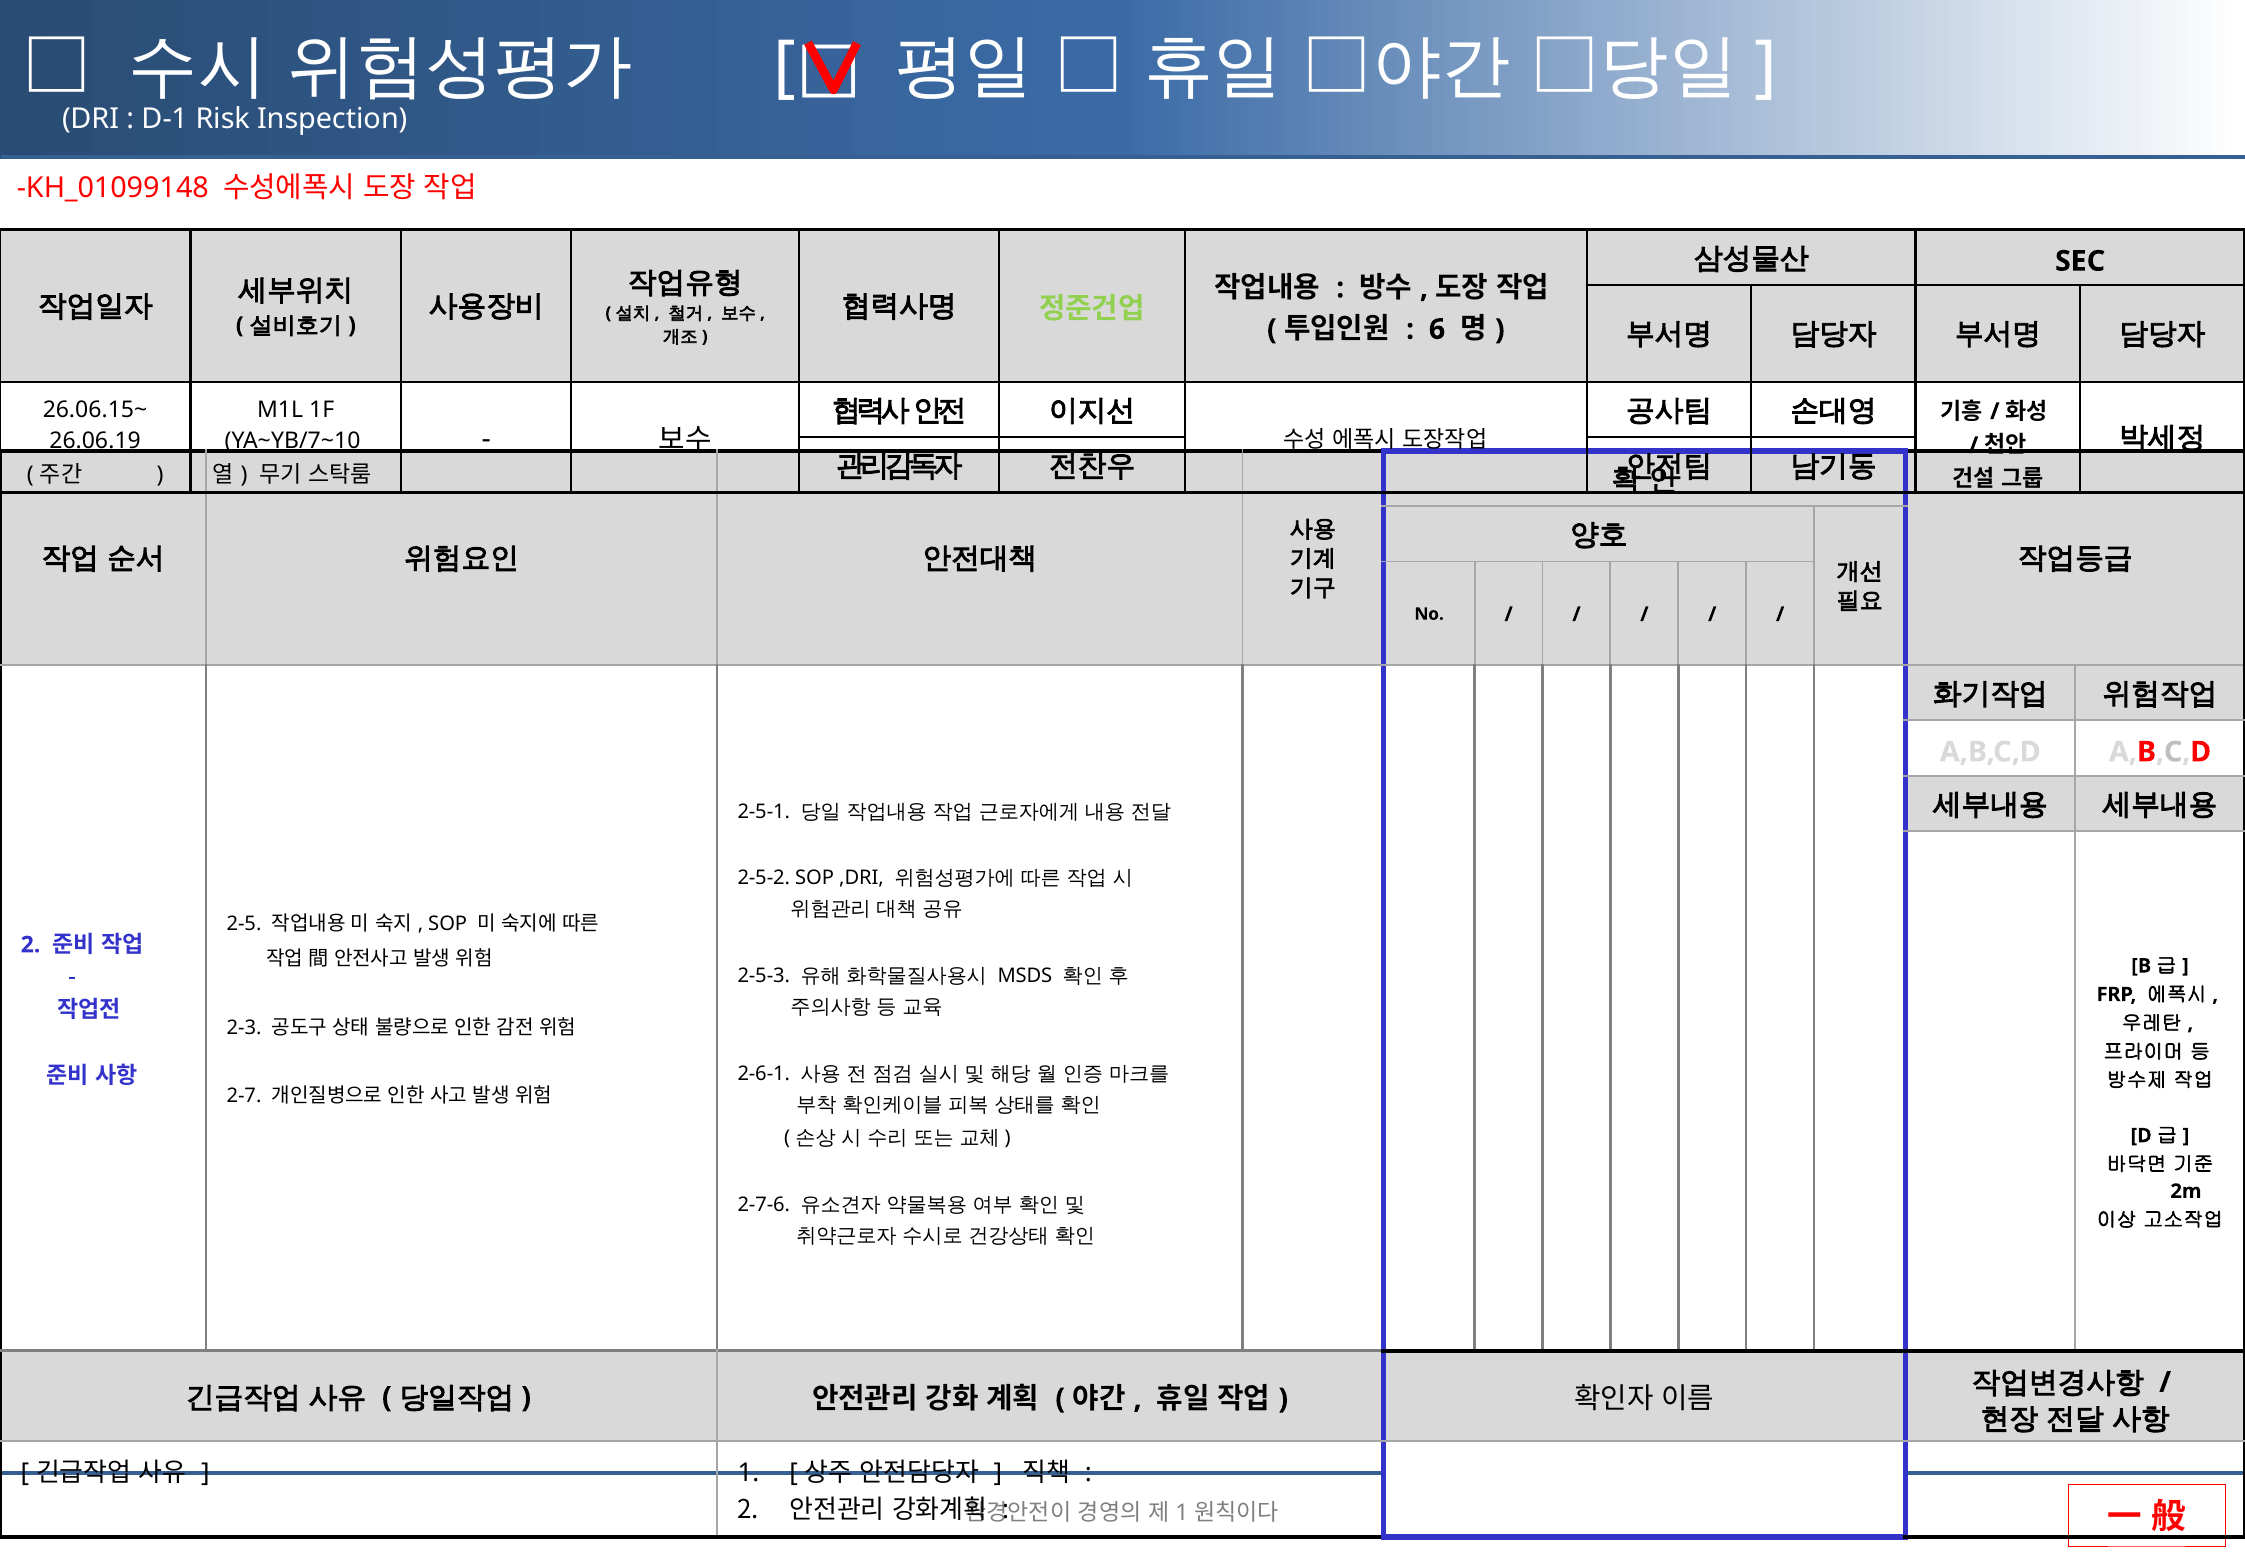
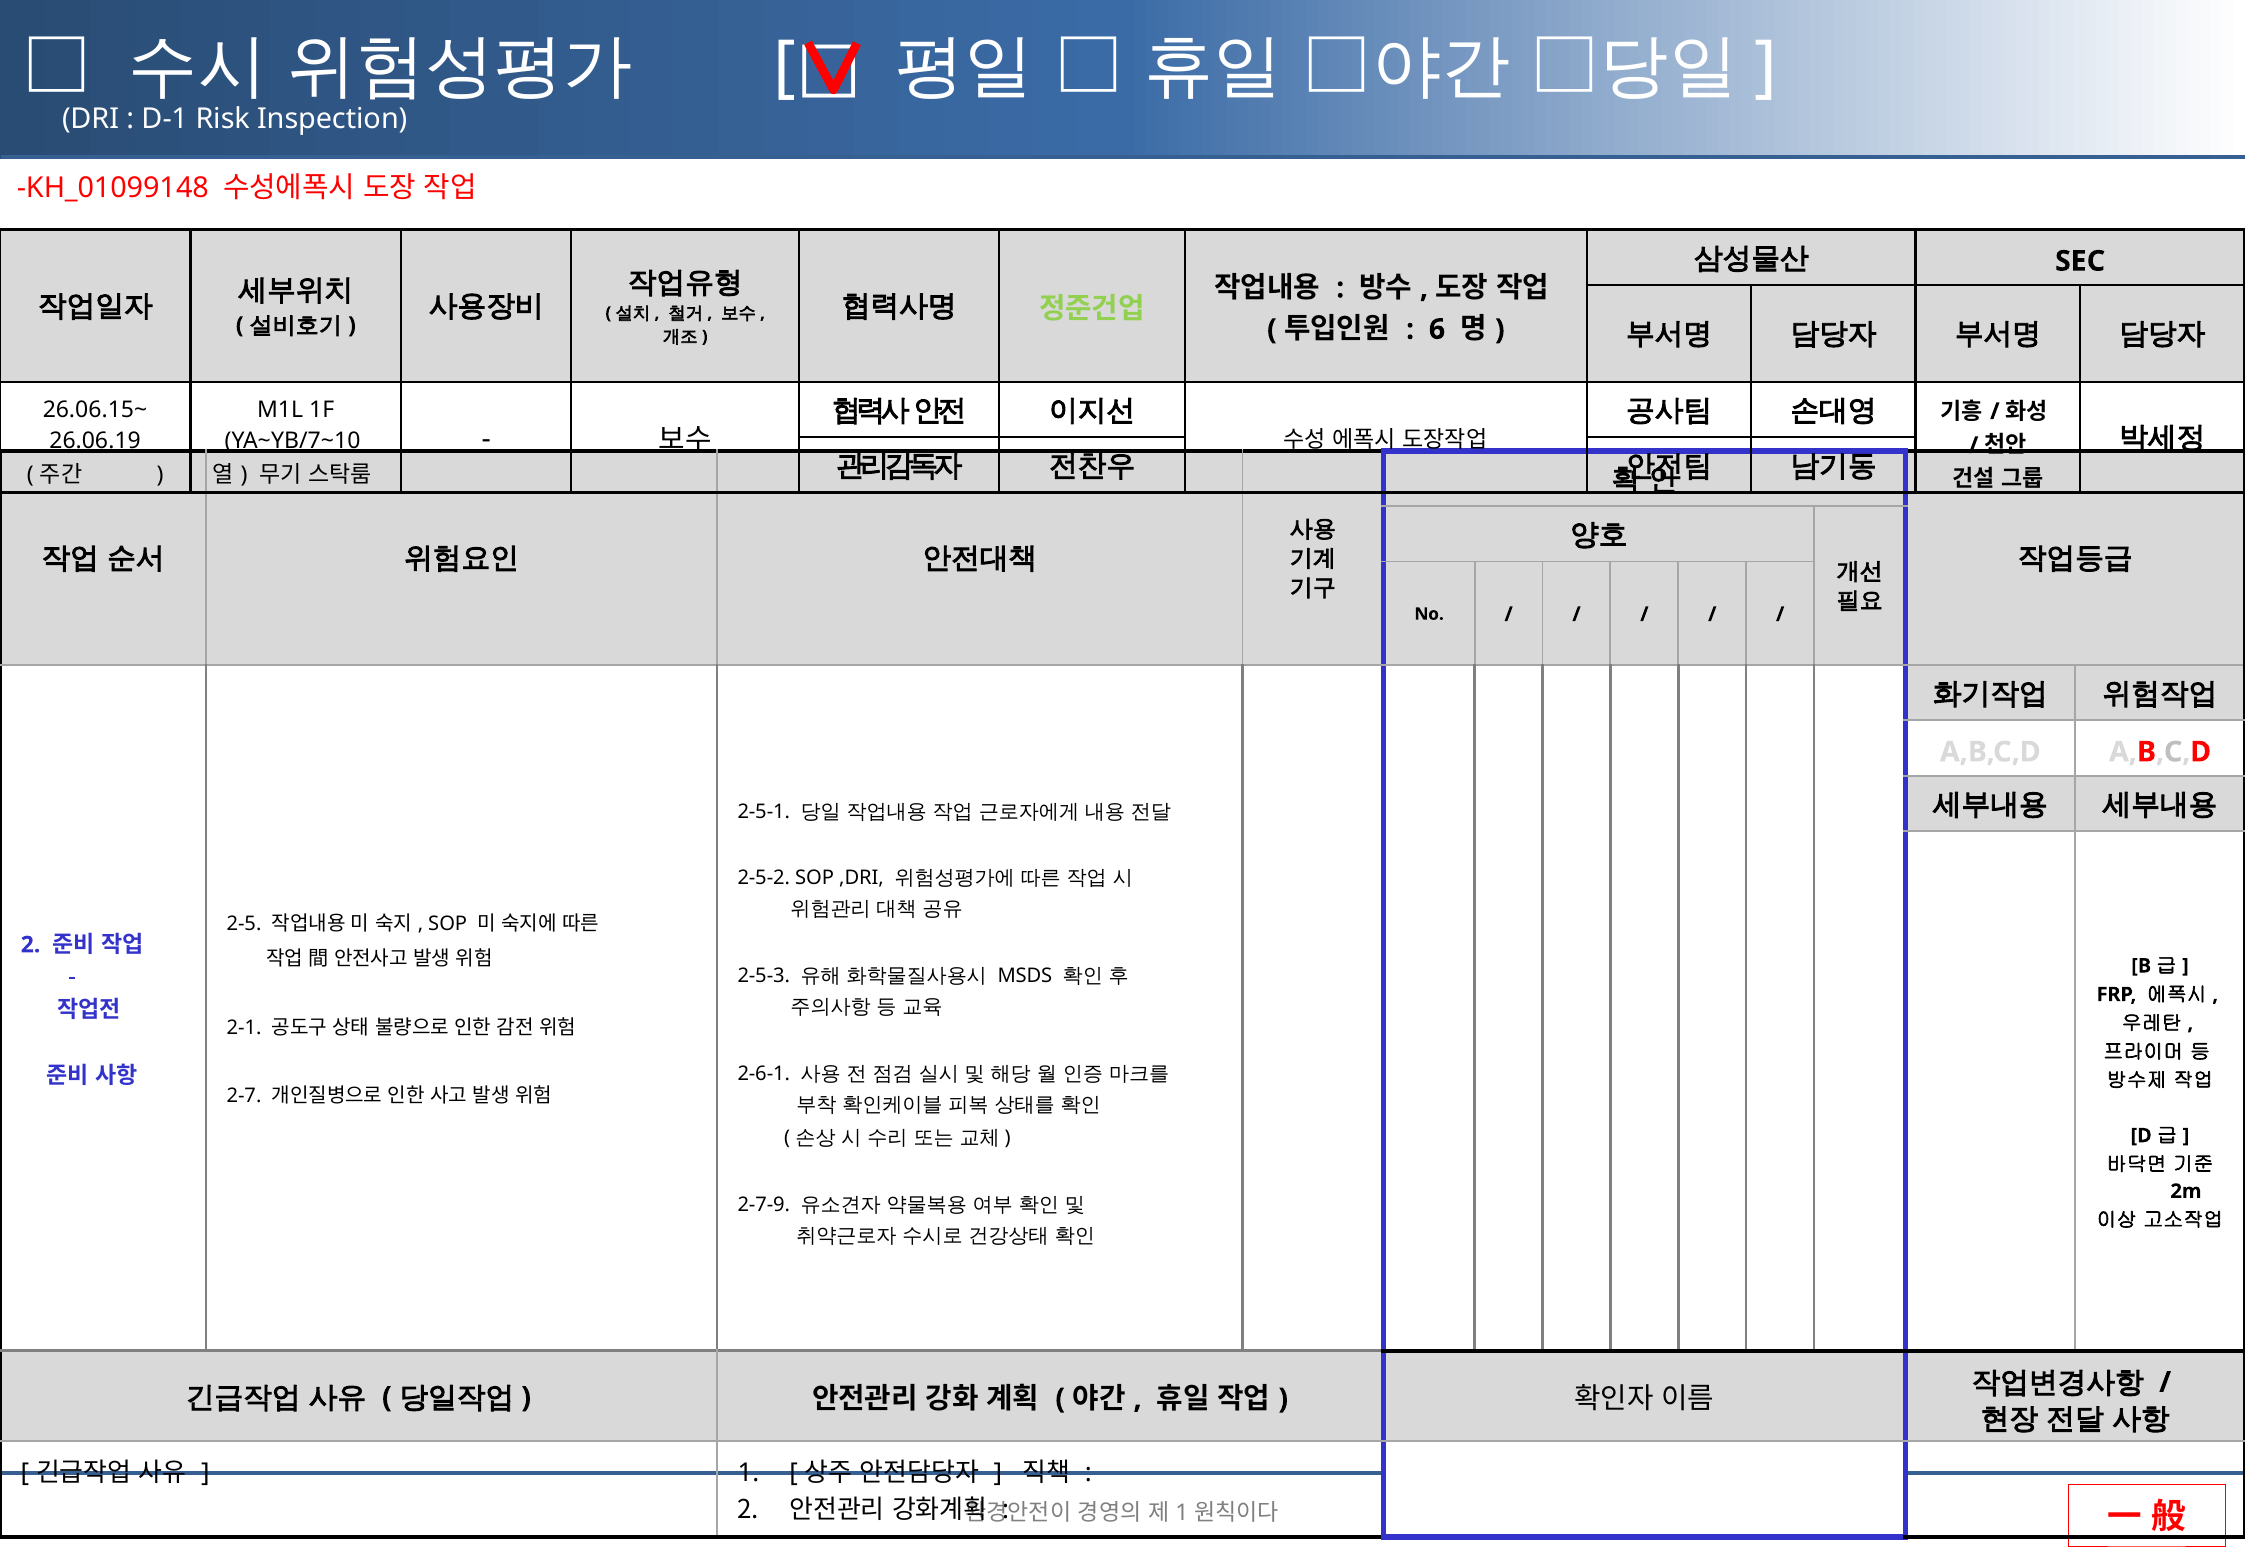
2-3: 2-3 -> 2-1 (244, 1028)
2-7-6: 2-7-6 -> 2-7-9 (764, 1205)
